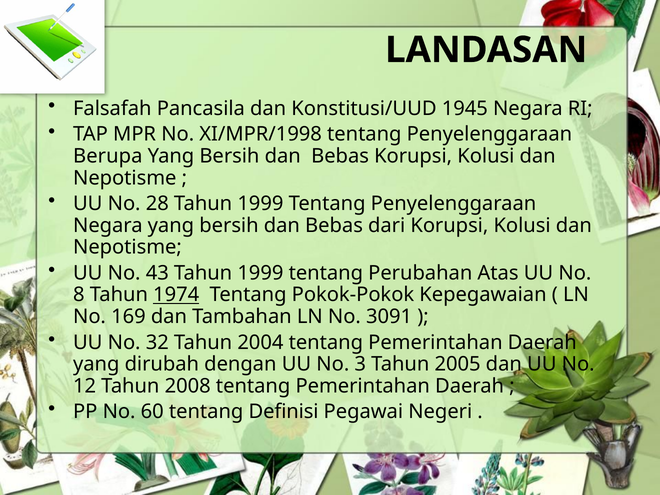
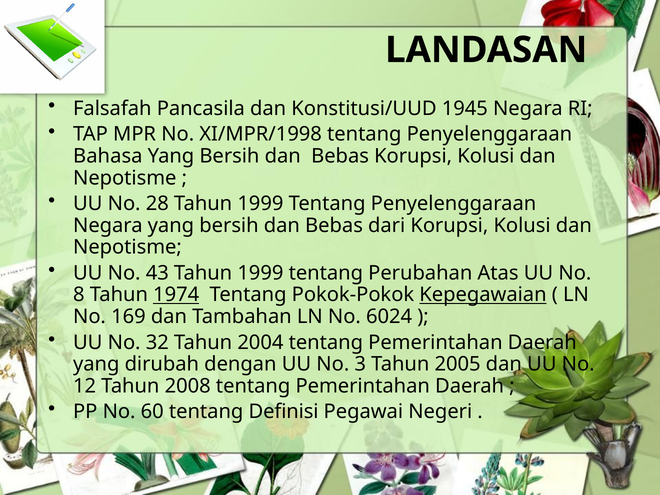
Berupa: Berupa -> Bahasa (108, 156)
Kepegawaian underline: none -> present (483, 295)
3091: 3091 -> 6024 (389, 317)
